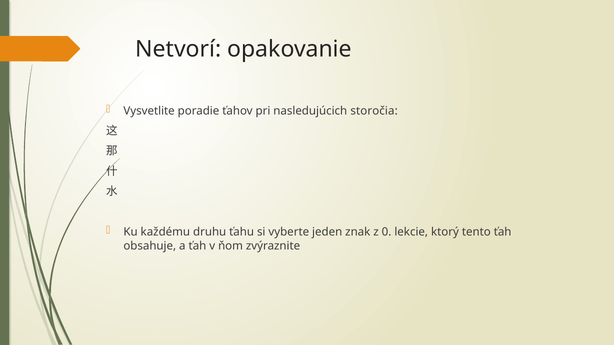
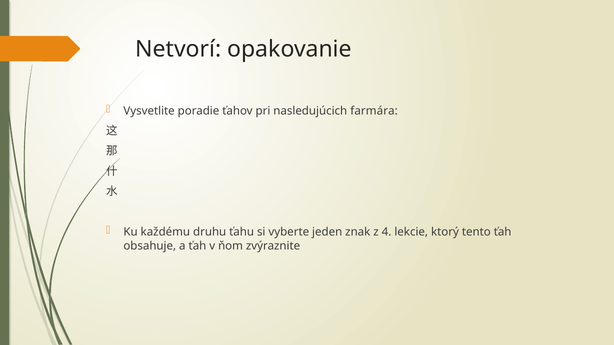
storočia: storočia -> farmára (374, 111)
0: 0 -> 4 (387, 232)
